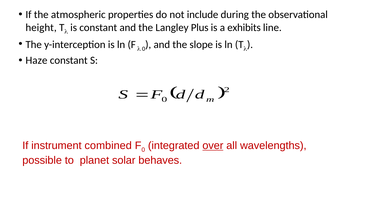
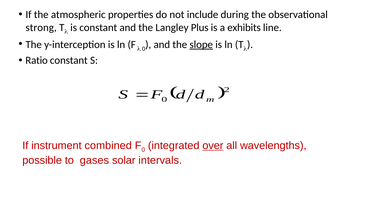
height: height -> strong (41, 27)
slope underline: none -> present (201, 45)
Haze: Haze -> Ratio (37, 60)
planet: planet -> gases (94, 160)
behaves: behaves -> intervals (160, 160)
